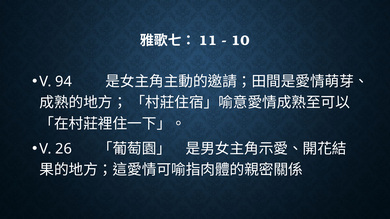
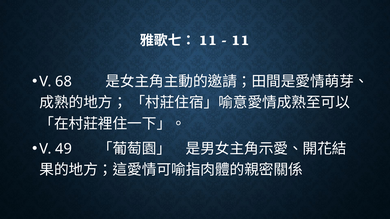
10: 10 -> 11 (240, 41)
94: 94 -> 68 (64, 82)
26: 26 -> 49 (64, 149)
